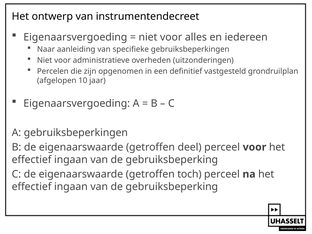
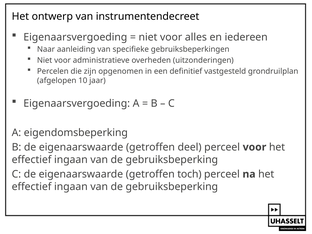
A gebruiksbeperkingen: gebruiksbeperkingen -> eigendomsbeperking (76, 133)
